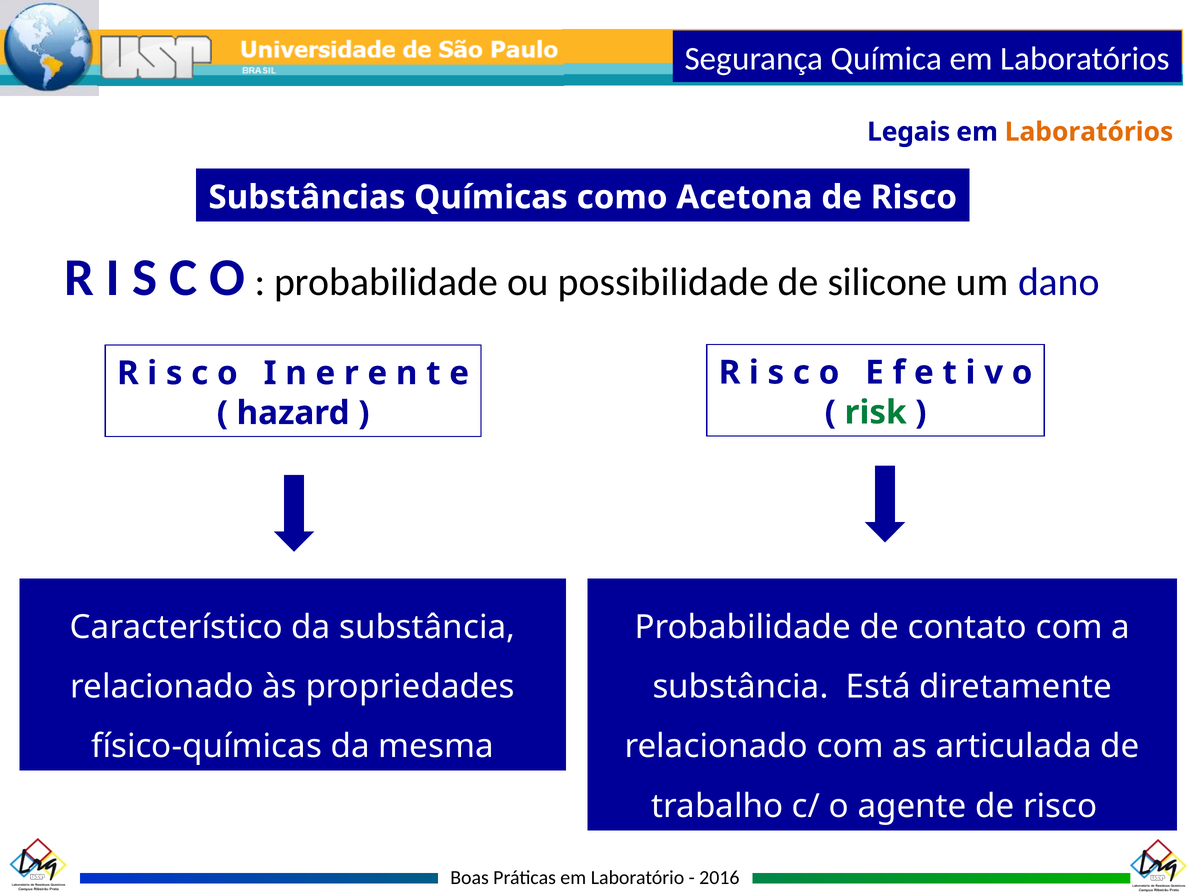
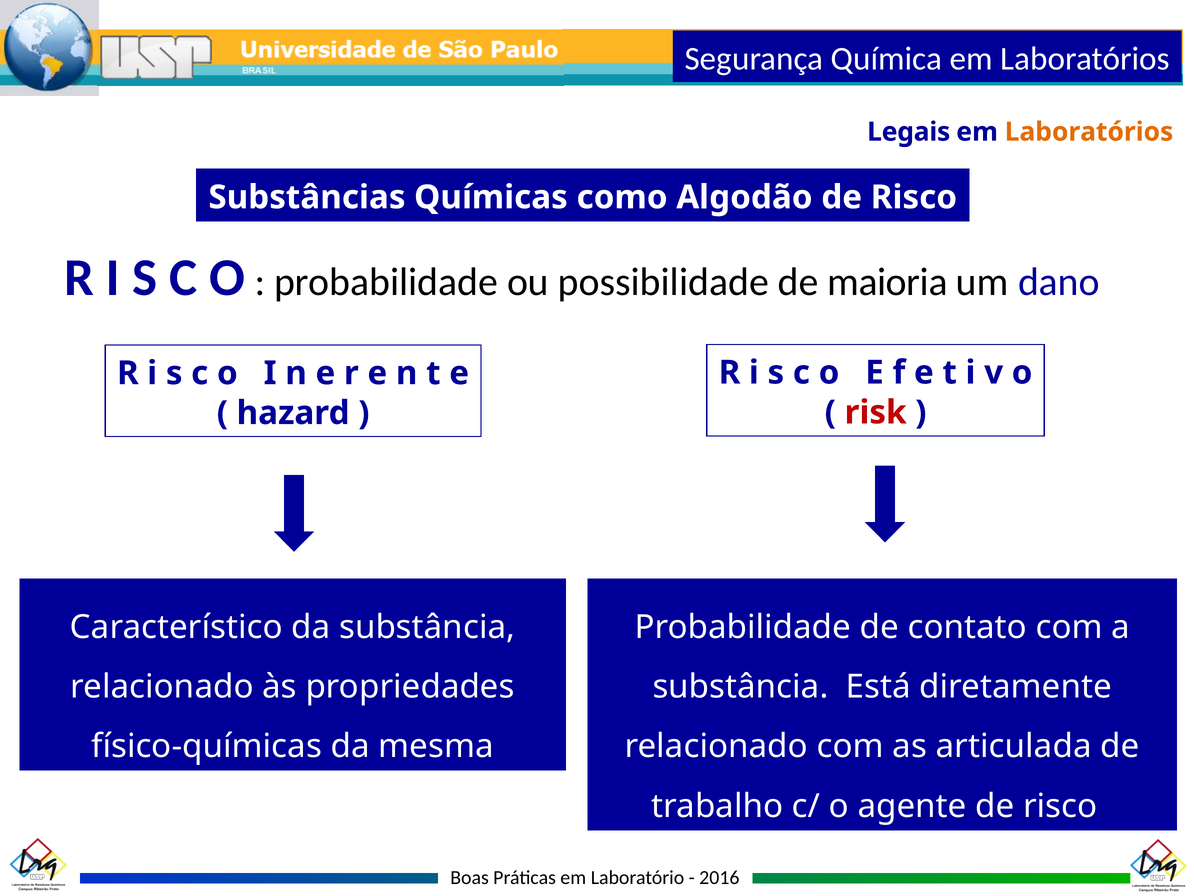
Acetona: Acetona -> Algodão (744, 197)
silicone: silicone -> maioria (887, 282)
risk colour: green -> red (876, 412)
